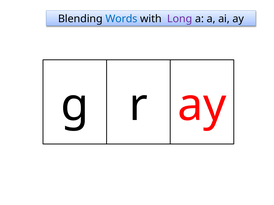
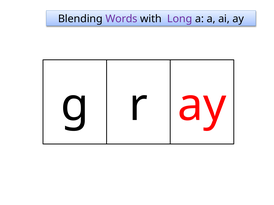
Words colour: blue -> purple (121, 19)
